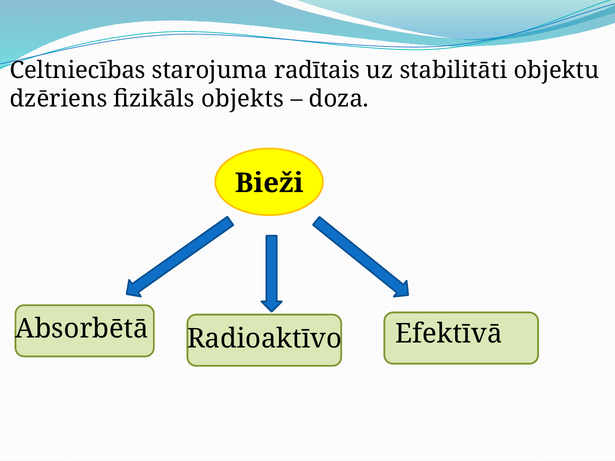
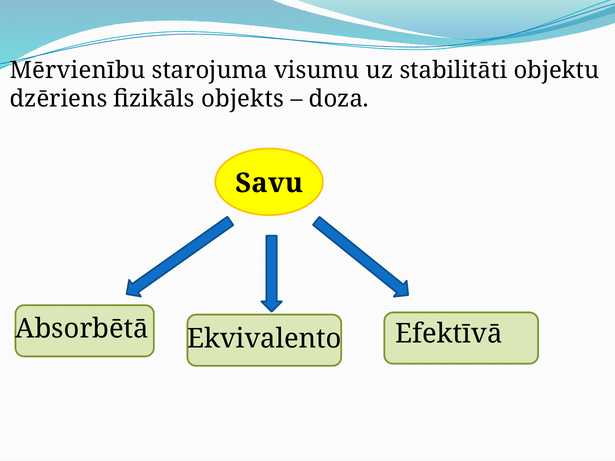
Celtniecības: Celtniecības -> Mērvienību (78, 70)
radītais: radītais -> visumu (317, 70)
Bieži: Bieži -> Savu (269, 183)
Radioaktīvo: Radioaktīvo -> Ekvivalento (264, 339)
